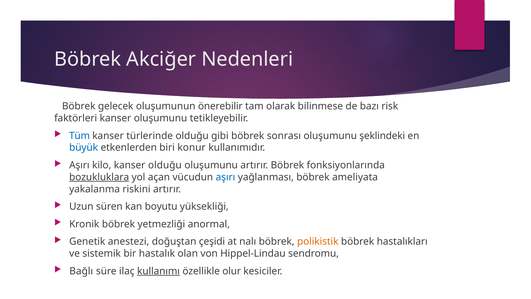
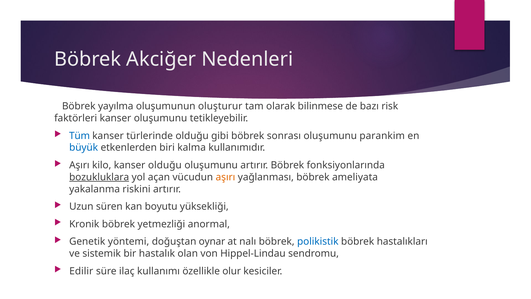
gelecek: gelecek -> yayılma (116, 106)
önerebilir: önerebilir -> oluşturur (220, 106)
şeklindeki: şeklindeki -> parankim (382, 136)
konur: konur -> kalma (192, 148)
aşırı colour: blue -> orange (225, 177)
anestezi: anestezi -> yöntemi (129, 241)
çeşidi: çeşidi -> oynar (212, 241)
polikistik colour: orange -> blue (318, 241)
Bağlı: Bağlı -> Edilir (81, 271)
kullanımı underline: present -> none (159, 271)
